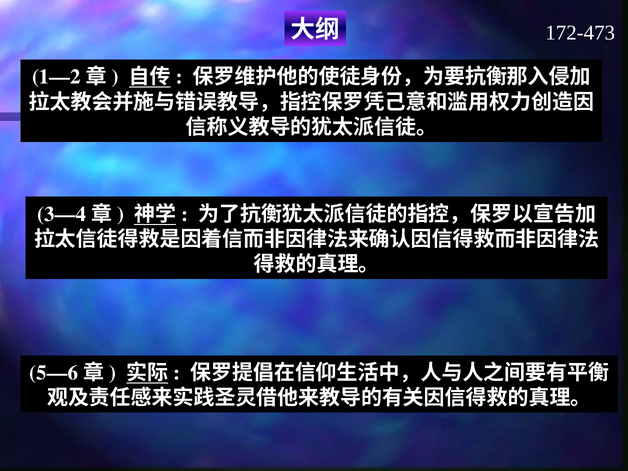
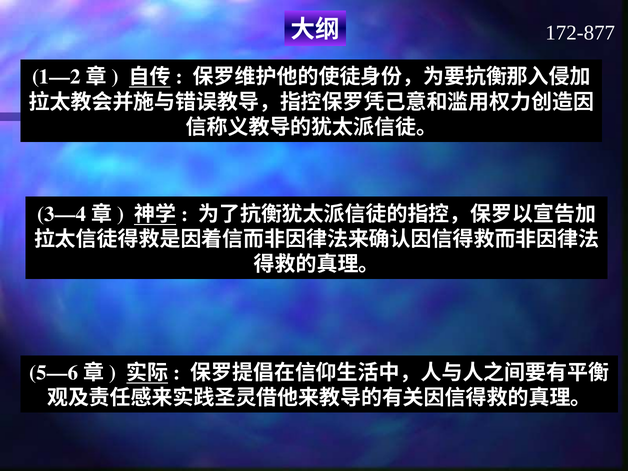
172-473: 172-473 -> 172-877 (580, 33)
